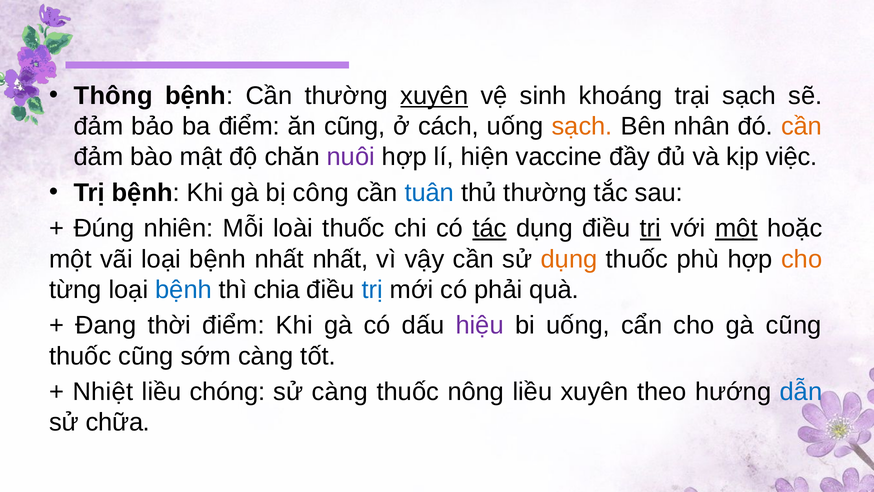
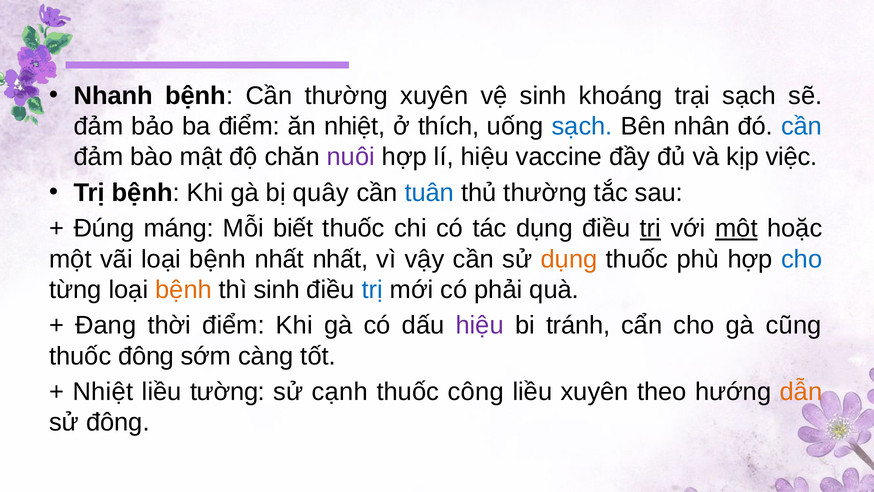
Thông: Thông -> Nhanh (113, 96)
xuyên underline: present -> none (434, 96)
ăn cũng: cũng -> nhiệt (355, 126)
cách: cách -> thích (449, 126)
sạch colour: orange -> blue (582, 126)
cần colour: orange -> blue (802, 126)
lí hiện: hiện -> hiệu (485, 157)
công: công -> quây (321, 193)
nhiên: nhiên -> máng (179, 228)
loài: loài -> biết (293, 228)
tác underline: present -> none (490, 228)
cho colour: orange -> blue (802, 259)
bệnh colour: blue -> orange (184, 290)
thì chia: chia -> sinh (277, 290)
bi uống: uống -> tránh (578, 325)
thuốc cũng: cũng -> đông (146, 356)
chóng: chóng -> tường (228, 392)
sử càng: càng -> cạnh (340, 392)
nông: nông -> công (476, 392)
dẫn colour: blue -> orange (801, 392)
sử chữa: chữa -> đông (118, 422)
